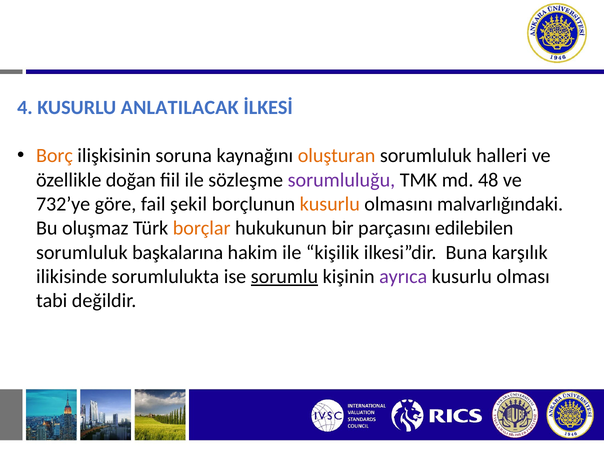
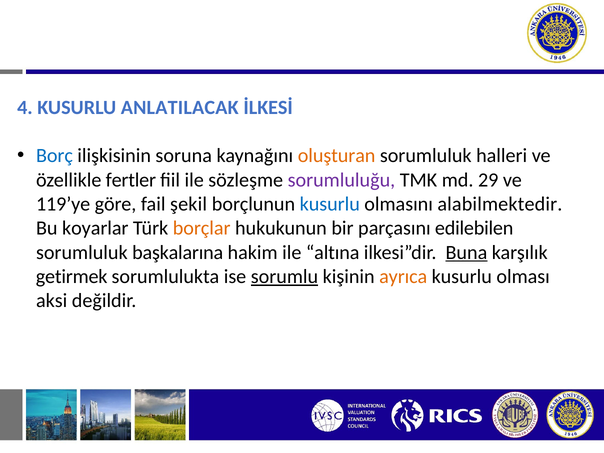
Borç colour: orange -> blue (54, 156)
doğan: doğan -> fertler (131, 180)
48: 48 -> 29 (488, 180)
732’ye: 732’ye -> 119’ye (63, 204)
kusurlu colour: orange -> blue (330, 204)
malvarlığındaki: malvarlığındaki -> alabilmektedir (500, 204)
oluşmaz: oluşmaz -> koyarlar (95, 228)
kişilik: kişilik -> altına (333, 252)
Buna underline: none -> present (466, 252)
ilikisinde: ilikisinde -> getirmek (72, 277)
ayrıca colour: purple -> orange (403, 277)
tabi: tabi -> aksi (52, 301)
